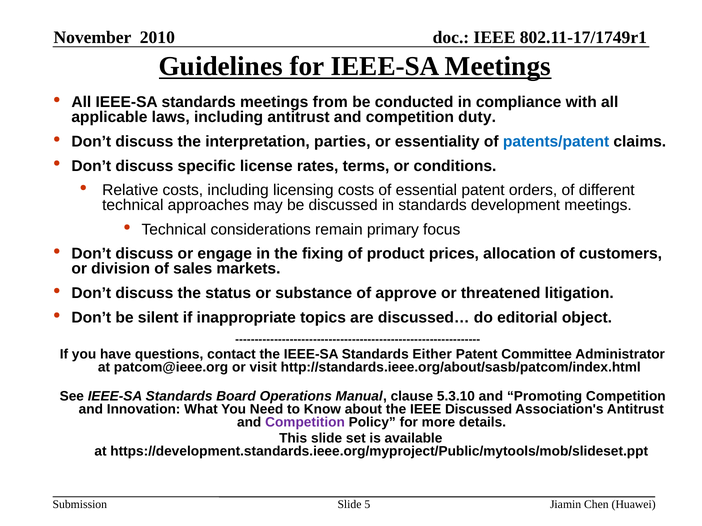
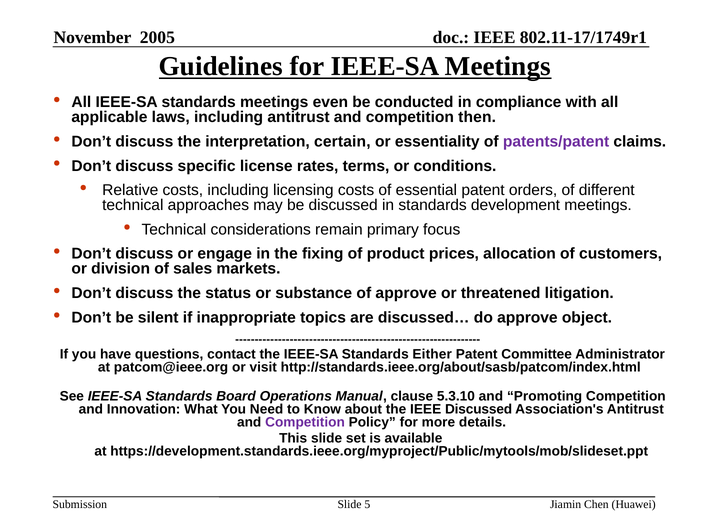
2010: 2010 -> 2005 (157, 38)
from: from -> even (330, 102)
duty: duty -> then (477, 117)
parties: parties -> certain (342, 142)
patents/patent colour: blue -> purple (556, 142)
do editorial: editorial -> approve (527, 318)
